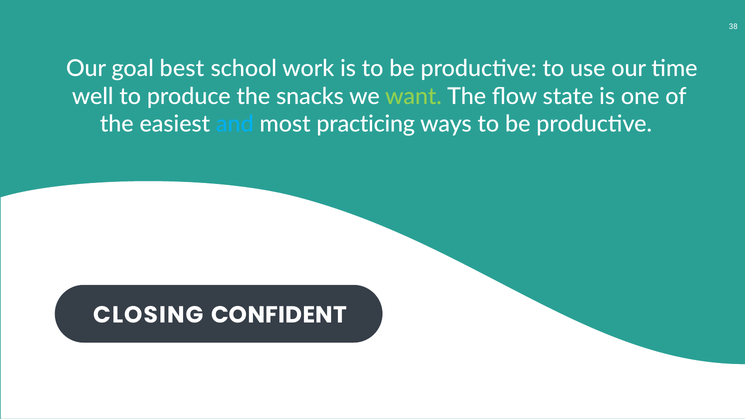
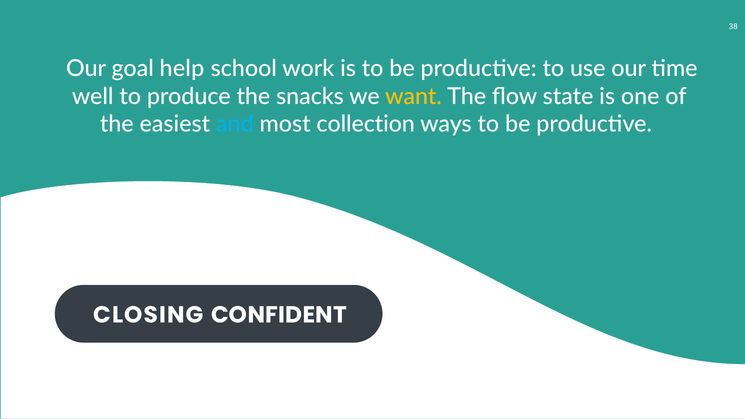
best: best -> help (182, 68)
want colour: light green -> yellow (414, 96)
practicing: practicing -> collection (366, 124)
